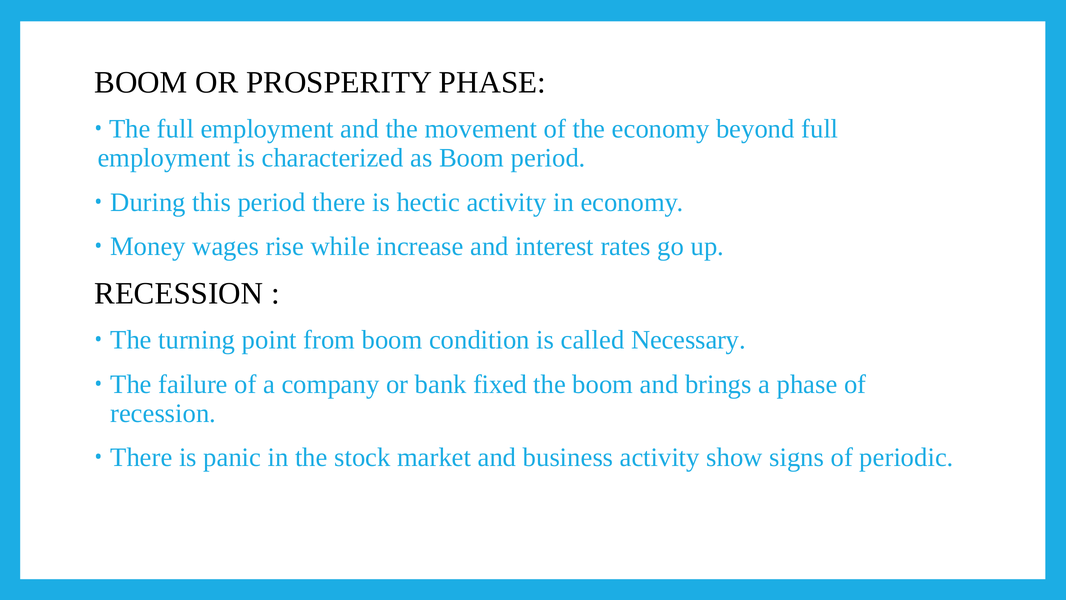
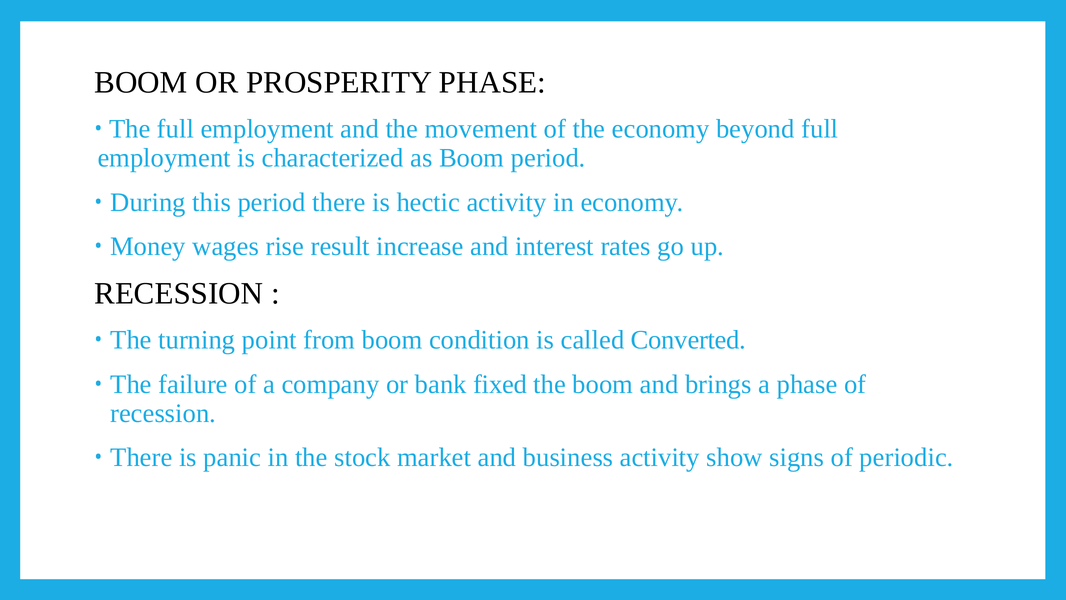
while: while -> result (340, 247)
Necessary: Necessary -> Converted (688, 340)
